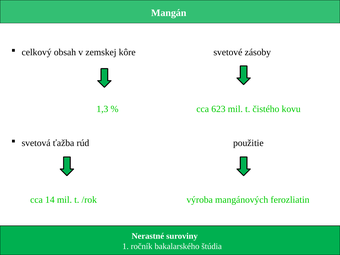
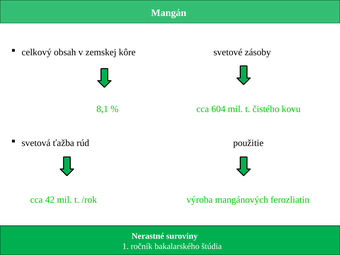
1,3: 1,3 -> 8,1 (102, 109)
623: 623 -> 604 (218, 109)
14: 14 -> 42 (50, 200)
